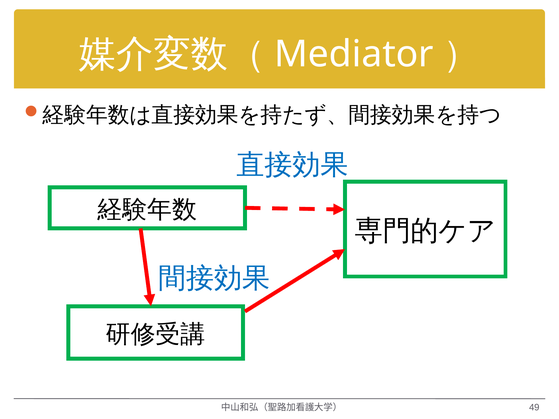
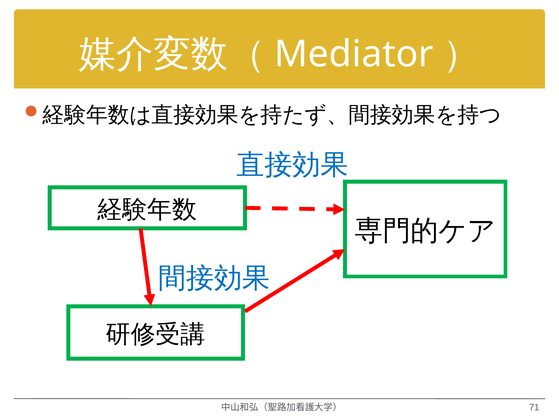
49: 49 -> 71 (534, 408)
